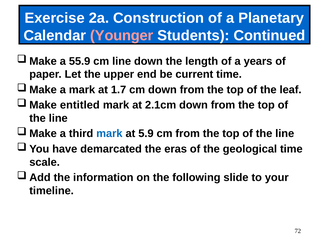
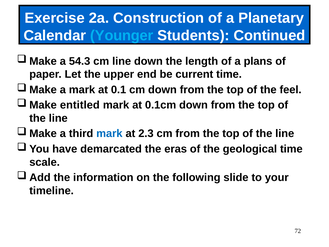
Younger colour: pink -> light blue (122, 36)
55.9: 55.9 -> 54.3 (80, 61)
years: years -> plans (258, 61)
1.7: 1.7 -> 0.1 (119, 90)
leaf: leaf -> feel (291, 90)
2.1cm: 2.1cm -> 0.1cm (161, 105)
5.9: 5.9 -> 2.3 (146, 133)
